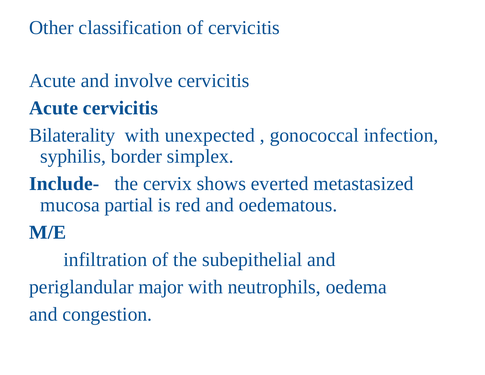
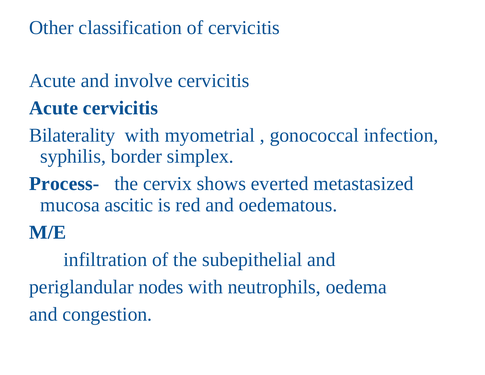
unexpected: unexpected -> myometrial (210, 135)
Include-: Include- -> Process- (64, 184)
partial: partial -> ascitic (129, 205)
major: major -> nodes (161, 287)
